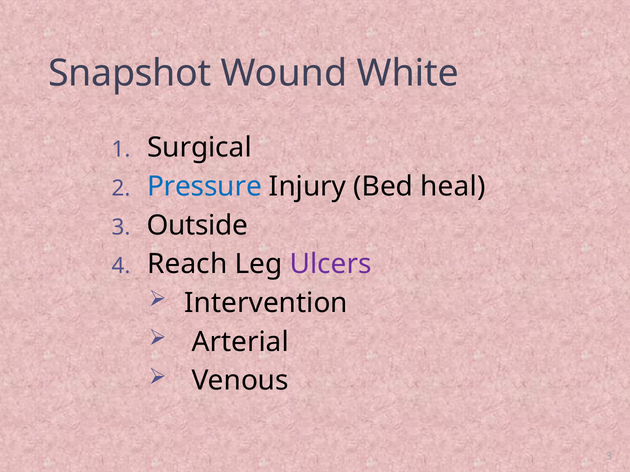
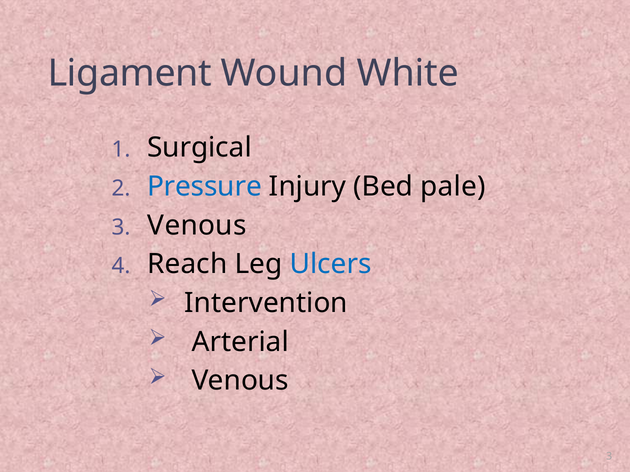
Snapshot: Snapshot -> Ligament (130, 74)
heal: heal -> pale (453, 187)
3 Outside: Outside -> Venous (197, 226)
Ulcers colour: purple -> blue (331, 264)
